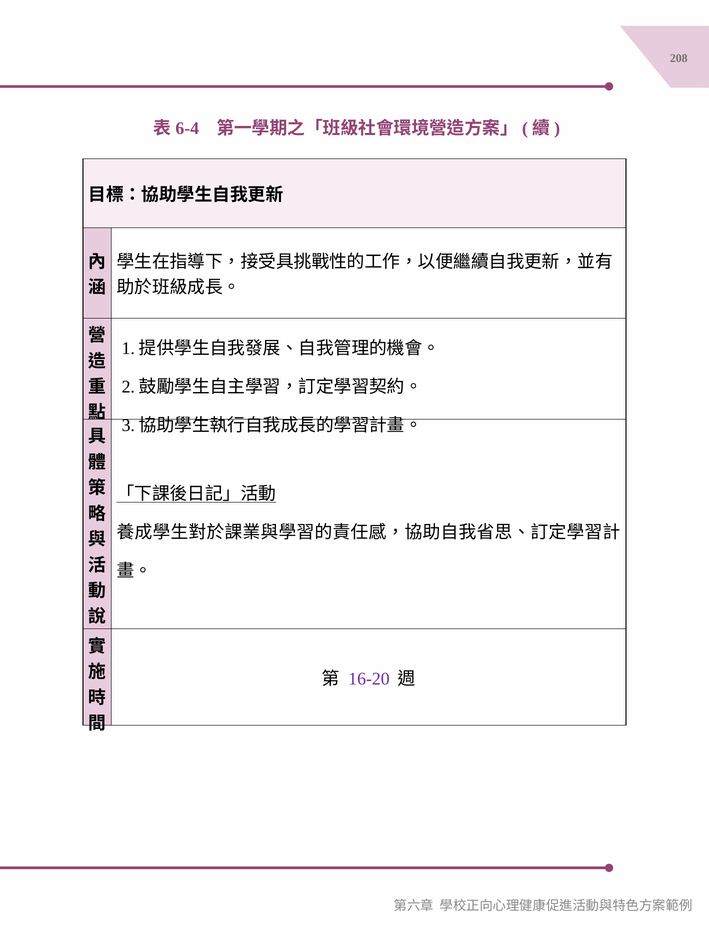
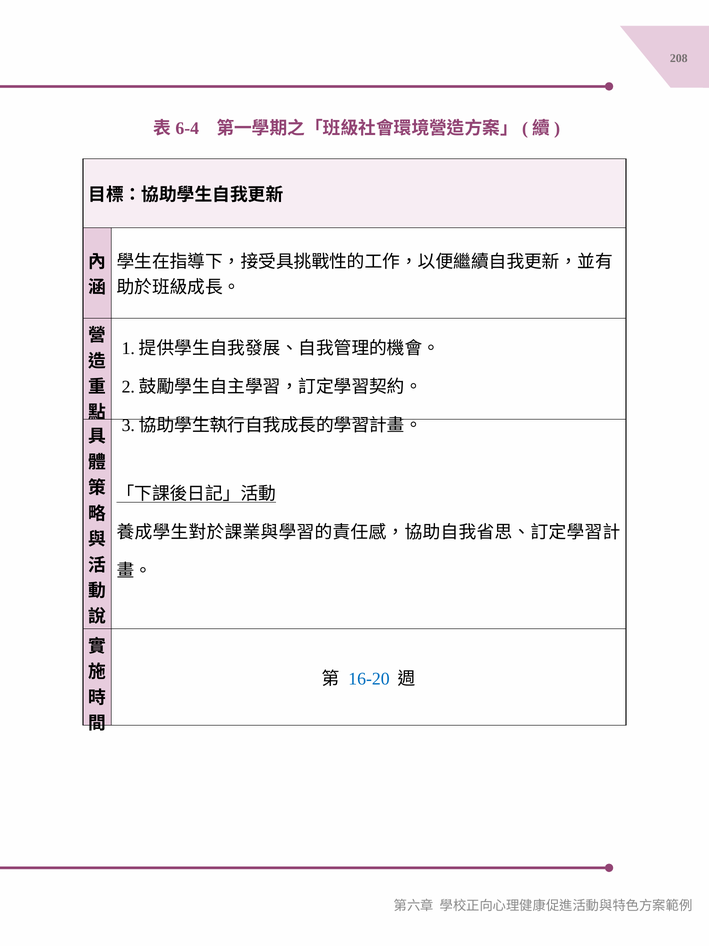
16-20 colour: purple -> blue (369, 678)
